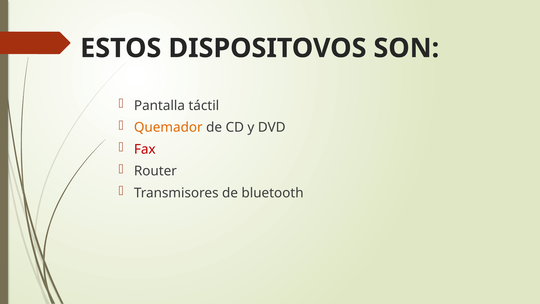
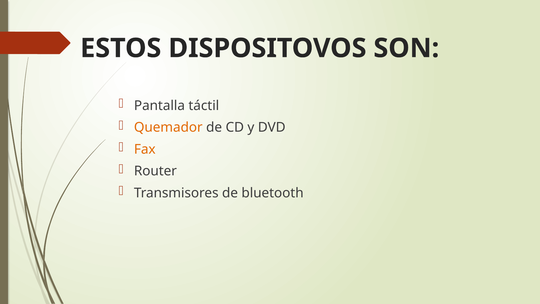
Fax colour: red -> orange (145, 149)
